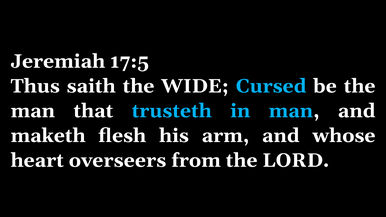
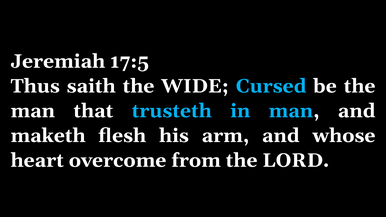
overseers: overseers -> overcome (118, 160)
